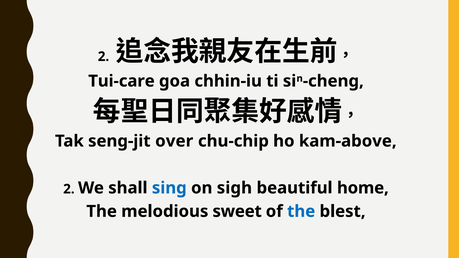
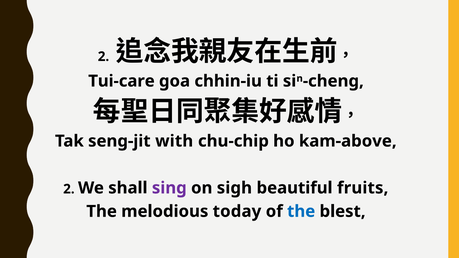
over: over -> with (174, 141)
sing colour: blue -> purple (169, 188)
home: home -> fruits (363, 188)
sweet: sweet -> today (237, 212)
